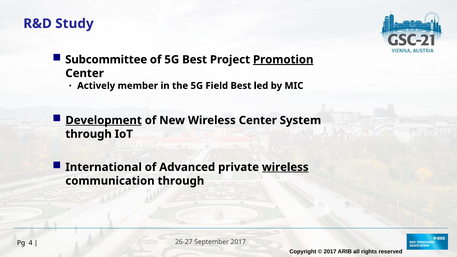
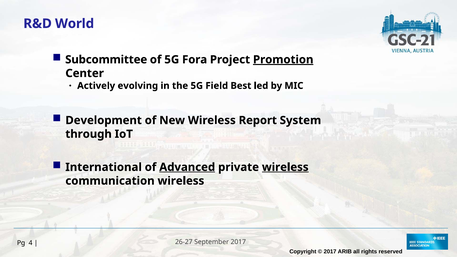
Study: Study -> World (75, 24)
5G Best: Best -> Fora (195, 60)
member: member -> evolving (138, 86)
Development underline: present -> none (104, 120)
Wireless Center: Center -> Report (258, 120)
Advanced underline: none -> present (187, 167)
communication through: through -> wireless (181, 181)
